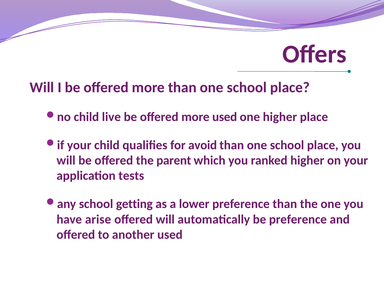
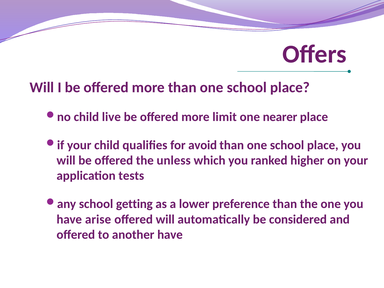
more used: used -> limit (225, 117)
one higher: higher -> nearer (280, 117)
parent: parent -> unless (174, 160)
be preference: preference -> considered (298, 219)
another used: used -> have (170, 235)
